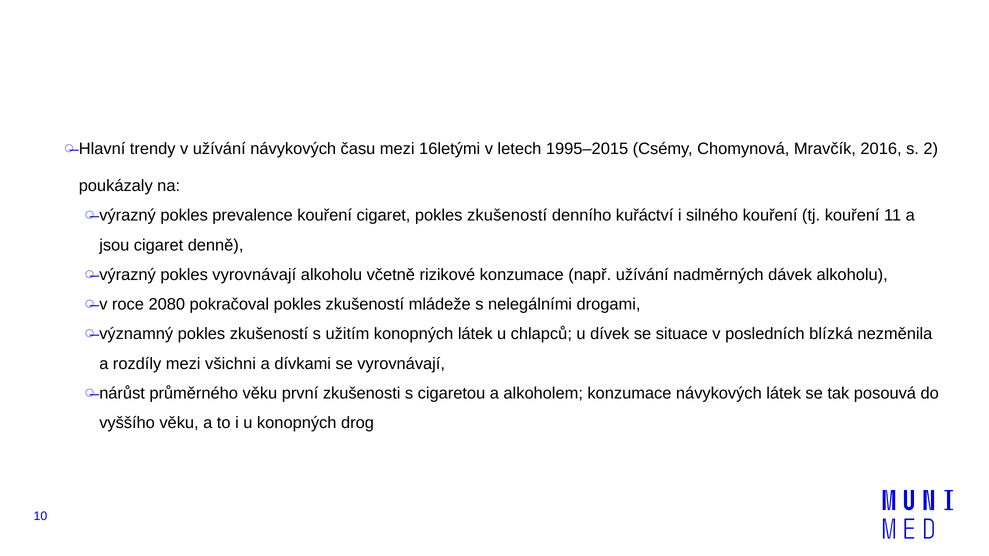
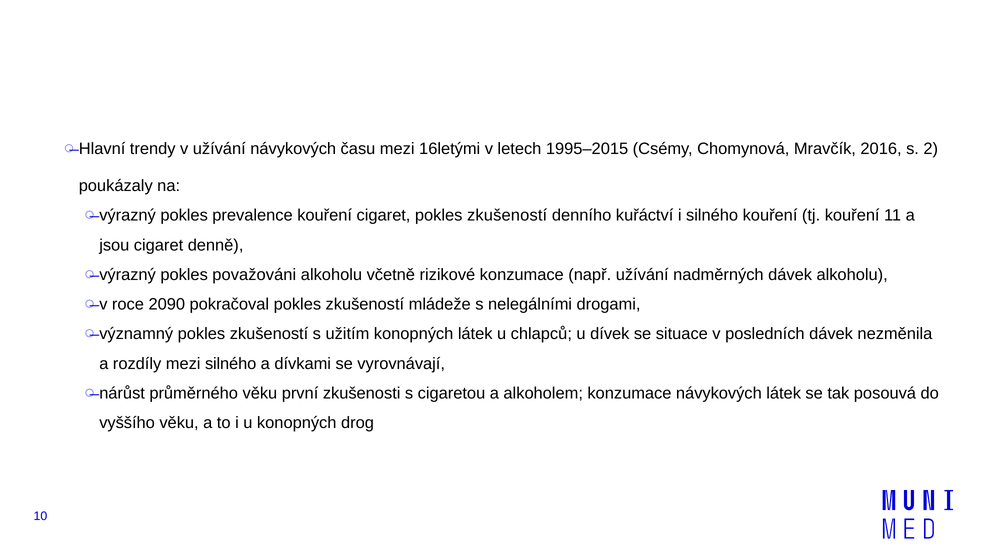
pokles vyrovnávají: vyrovnávají -> považováni (254, 275)
2080: 2080 -> 2090 (167, 305)
posledních blízká: blízká -> dávek (831, 334)
mezi všichni: všichni -> silného (231, 364)
